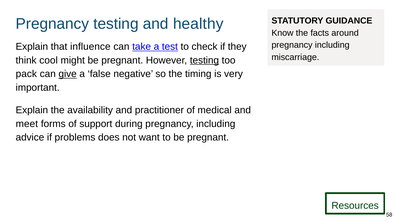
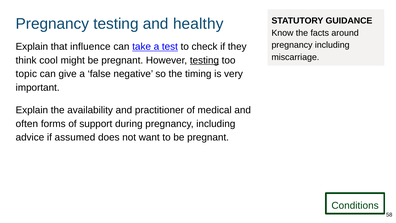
pack: pack -> topic (26, 74)
give underline: present -> none (68, 74)
meet: meet -> often (27, 124)
problems: problems -> assumed (75, 137)
Resources: Resources -> Conditions (355, 205)
